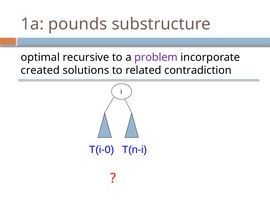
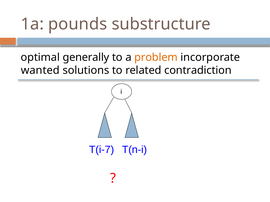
recursive: recursive -> generally (86, 57)
problem colour: purple -> orange (156, 57)
created: created -> wanted (40, 70)
T(i-0: T(i-0 -> T(i-7 (102, 150)
